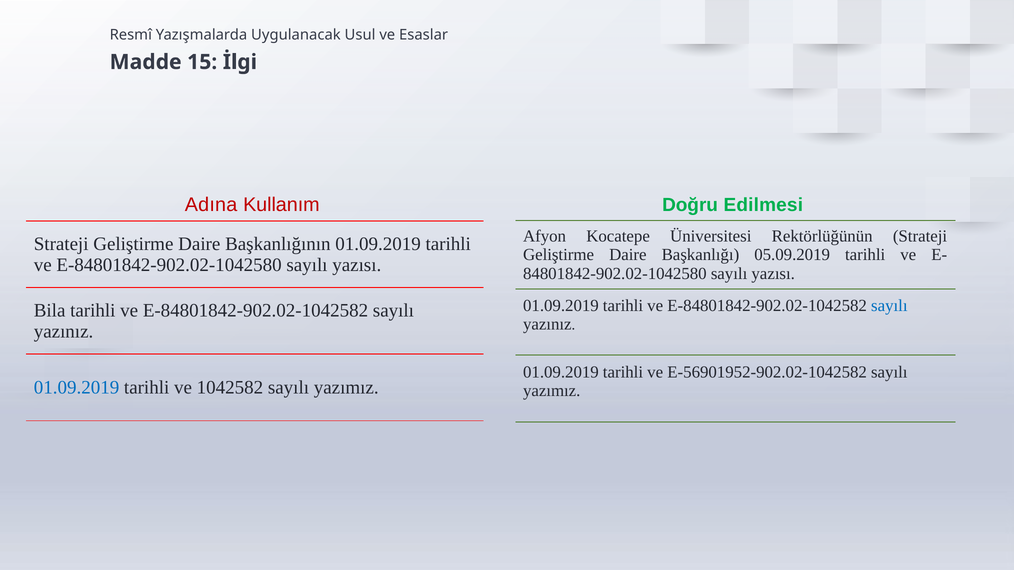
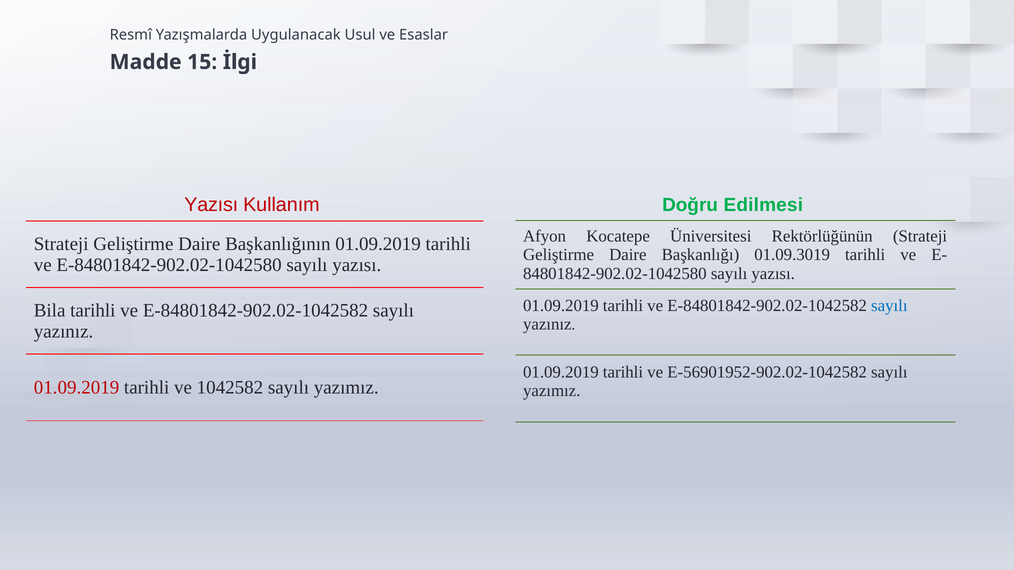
Adına: Adına -> Yazısı (211, 205)
05.09.2019: 05.09.2019 -> 01.09.3019 (792, 255)
01.09.2019 colour: blue -> red (77, 388)
